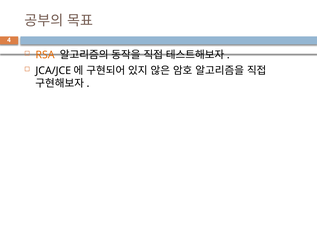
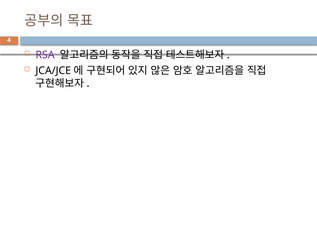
RSA colour: orange -> purple (45, 55)
